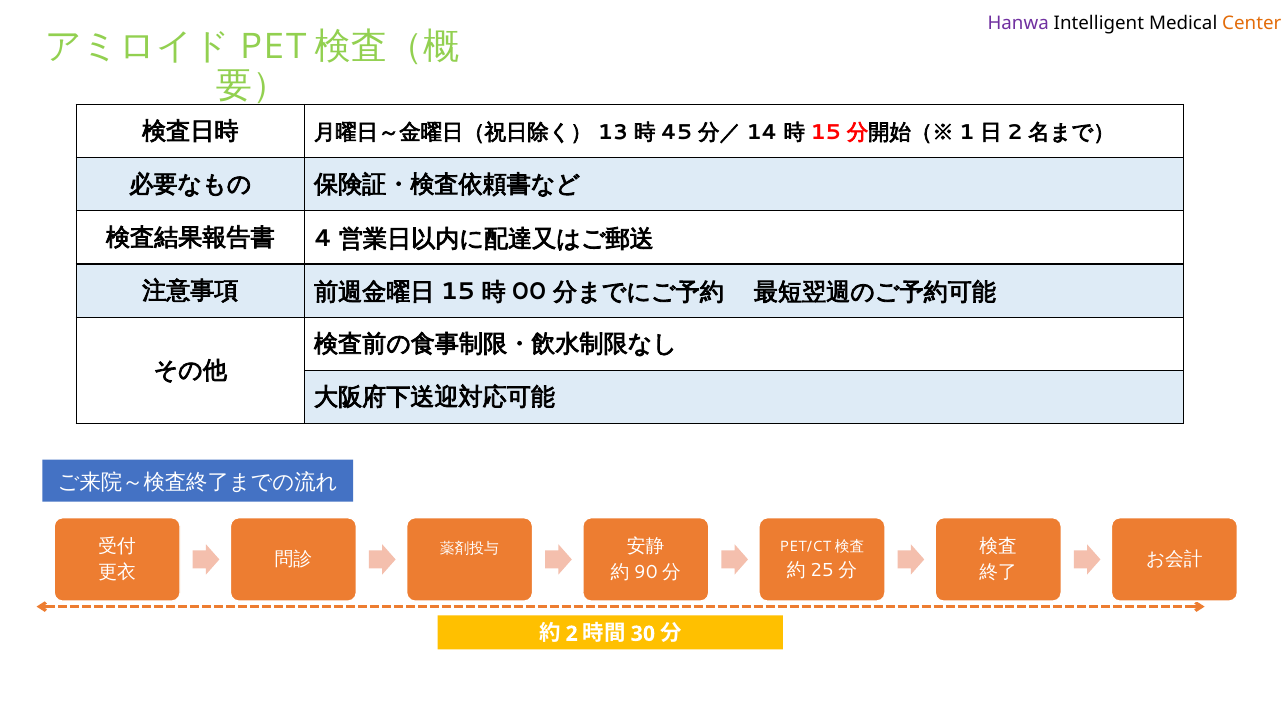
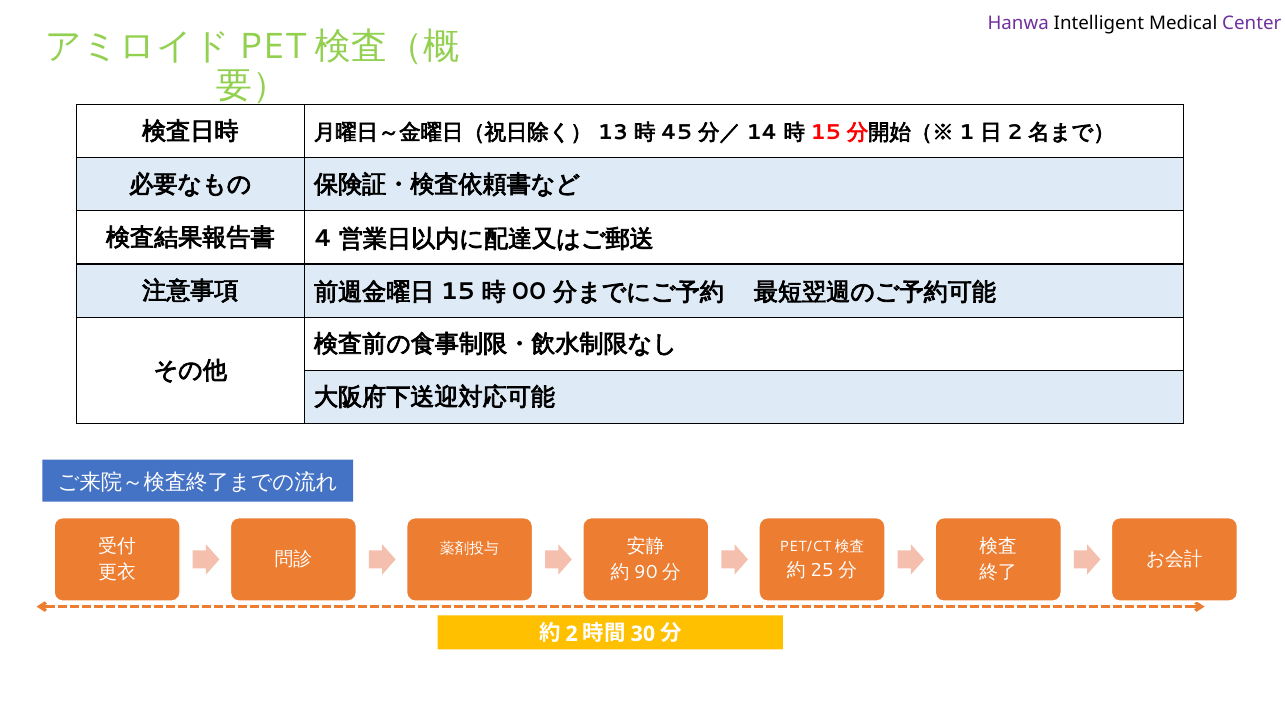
Center colour: orange -> purple (1252, 24)
